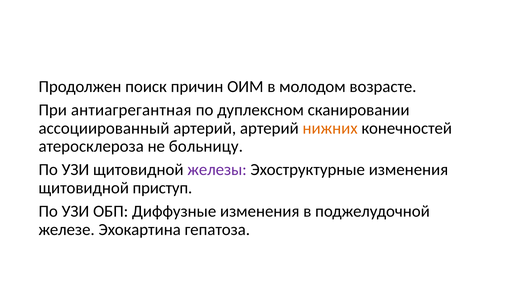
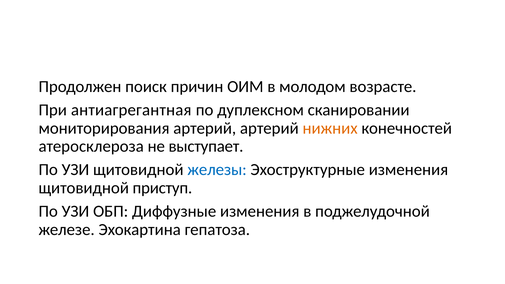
ассоциированный: ассоциированный -> мониторирования (104, 128)
больницу: больницу -> выступает (206, 146)
железы colour: purple -> blue (217, 170)
